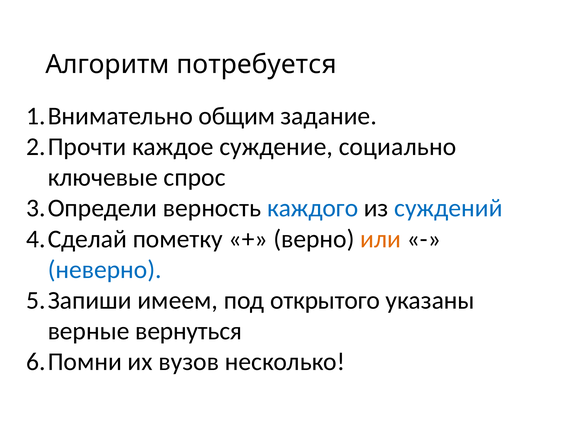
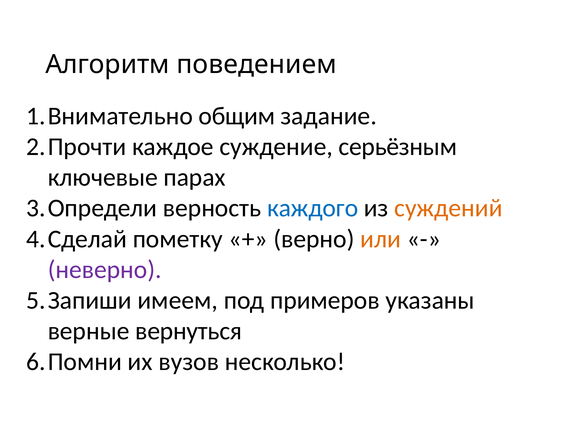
потребуется: потребуется -> поведением (257, 65)
социально: социально -> серьёзным (398, 147)
спрос: спрос -> парах (195, 177)
суждений colour: blue -> orange (448, 208)
неверно colour: blue -> purple (105, 270)
открытого: открытого -> примеров (325, 300)
